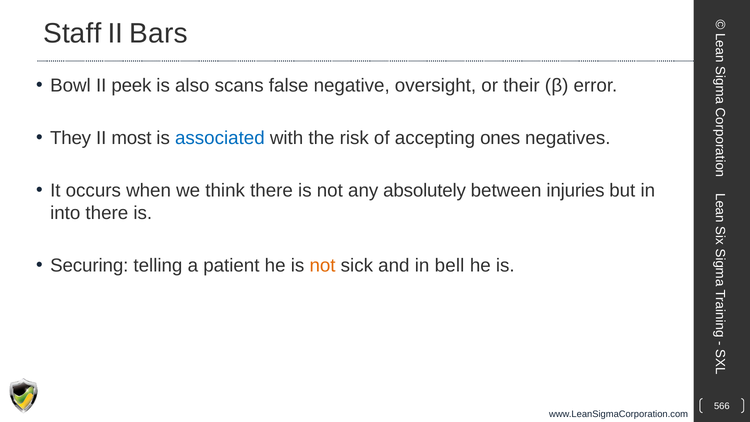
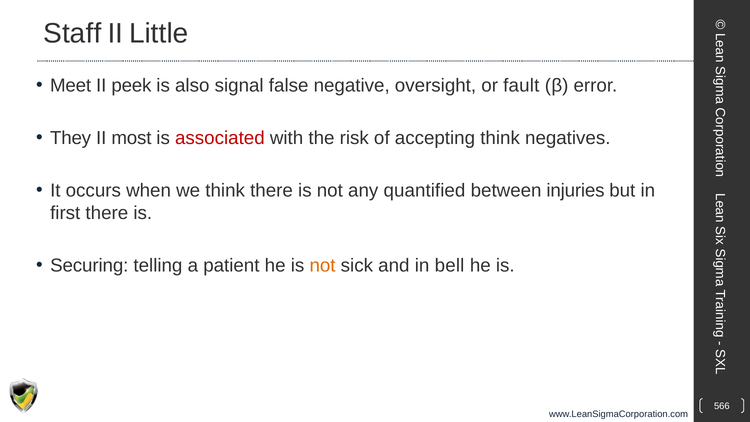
Bars: Bars -> Little (159, 33)
Bowl: Bowl -> Meet (71, 86)
scans: scans -> signal (239, 86)
their: their -> fault (521, 86)
associated colour: blue -> red (220, 138)
accepting ones: ones -> think (500, 138)
absolutely: absolutely -> quantified (424, 191)
into: into -> first (65, 213)
